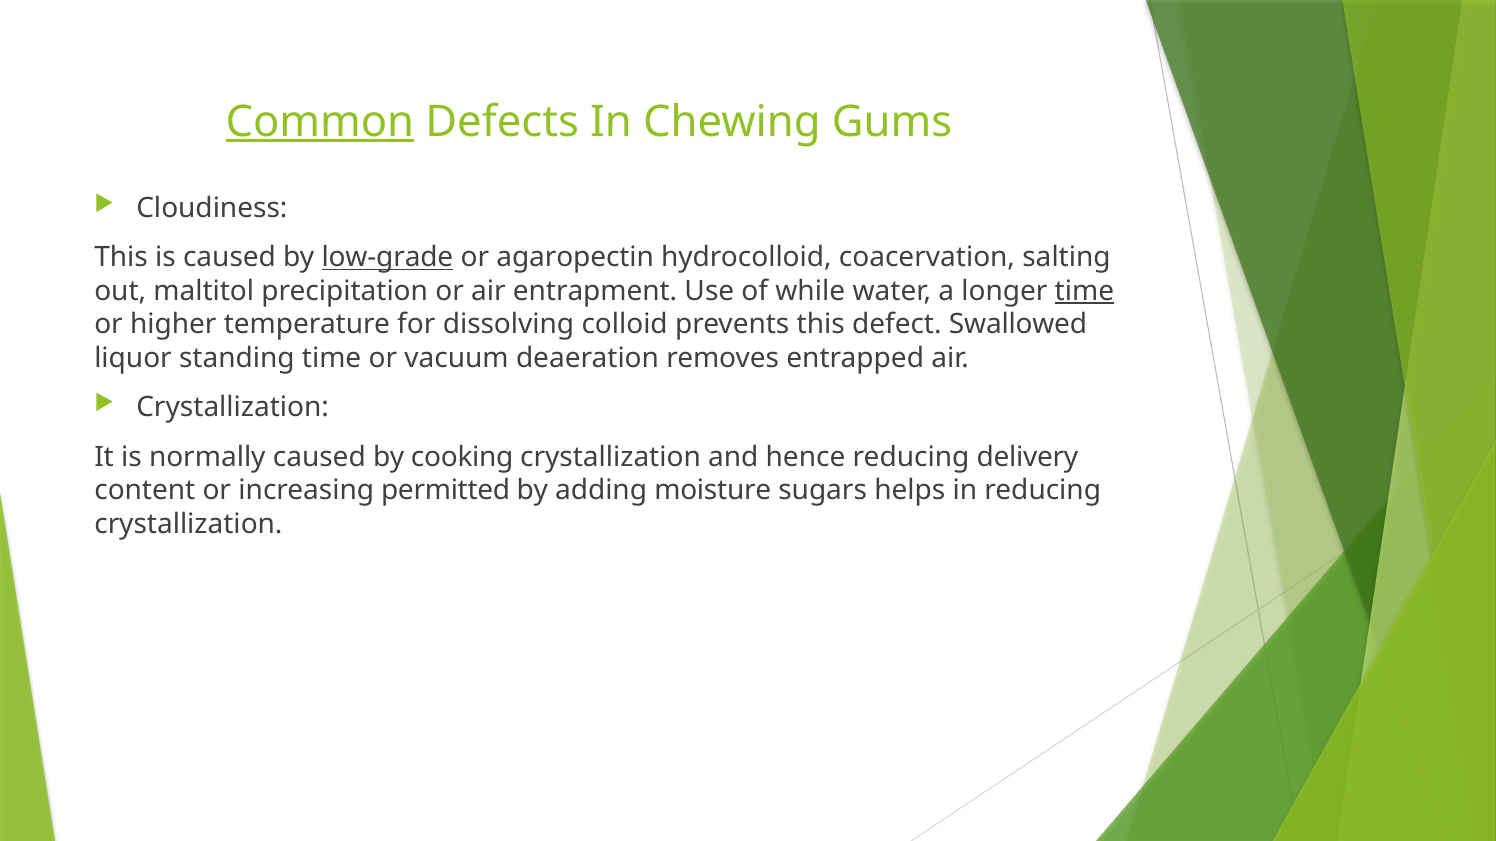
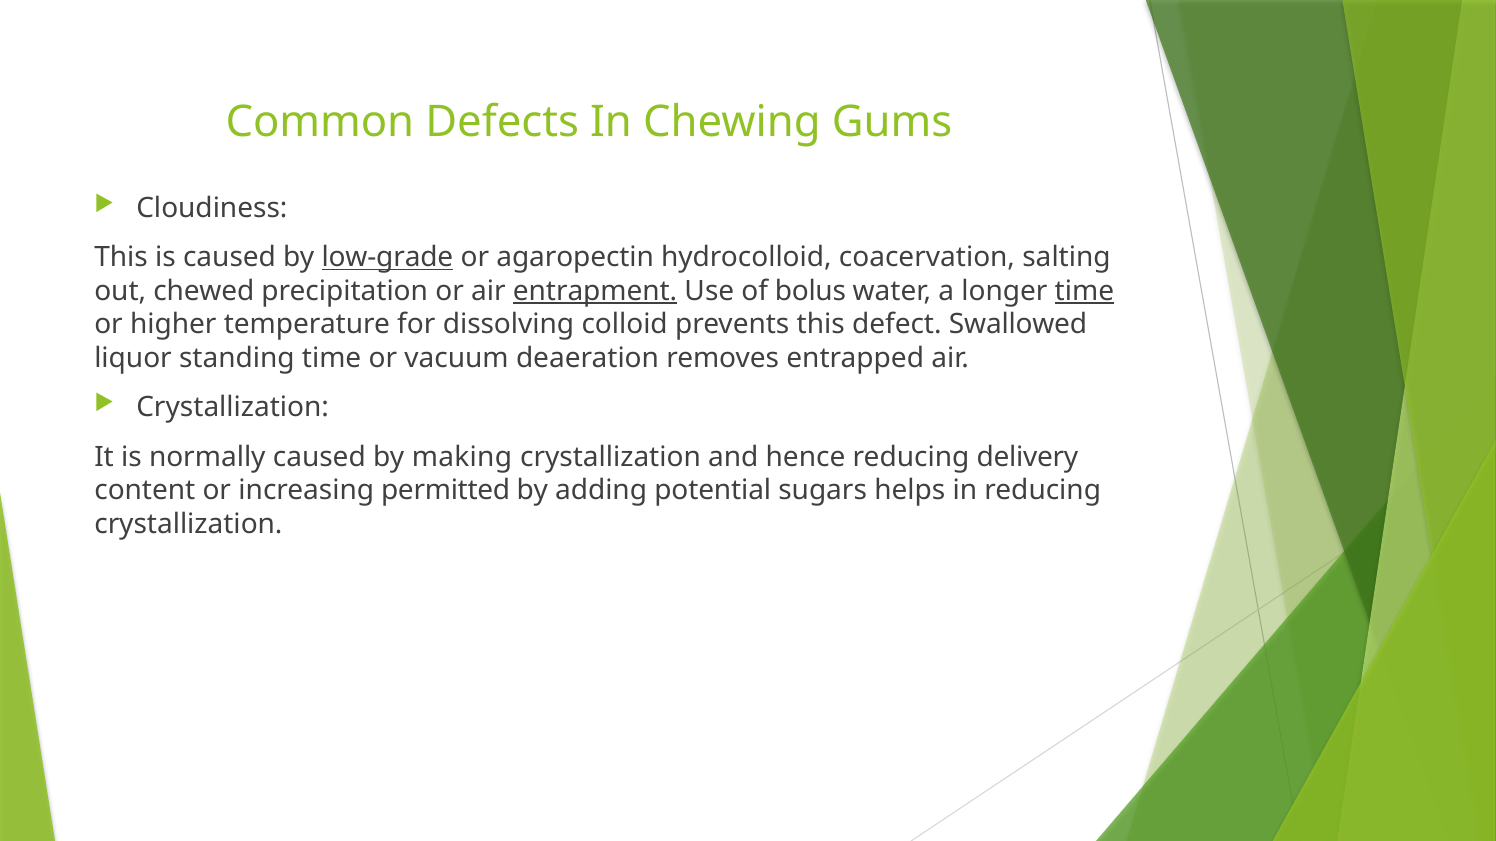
Common underline: present -> none (320, 122)
maltitol: maltitol -> chewed (204, 291)
entrapment underline: none -> present (595, 291)
while: while -> bolus (810, 291)
cooking: cooking -> making (462, 457)
moisture: moisture -> potential (713, 491)
